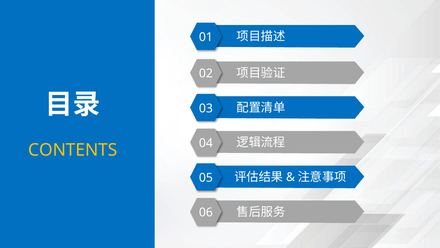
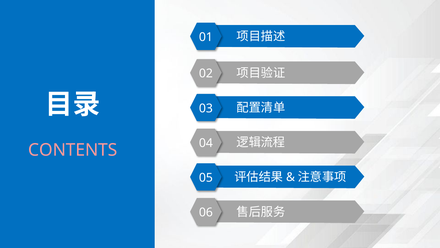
CONTENTS colour: yellow -> pink (73, 150)
